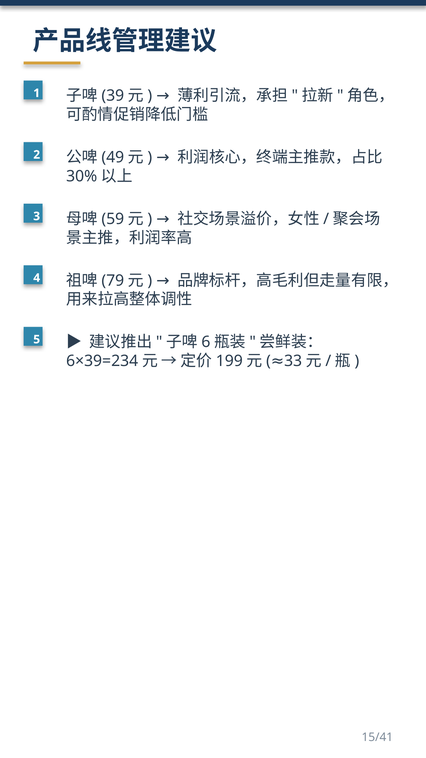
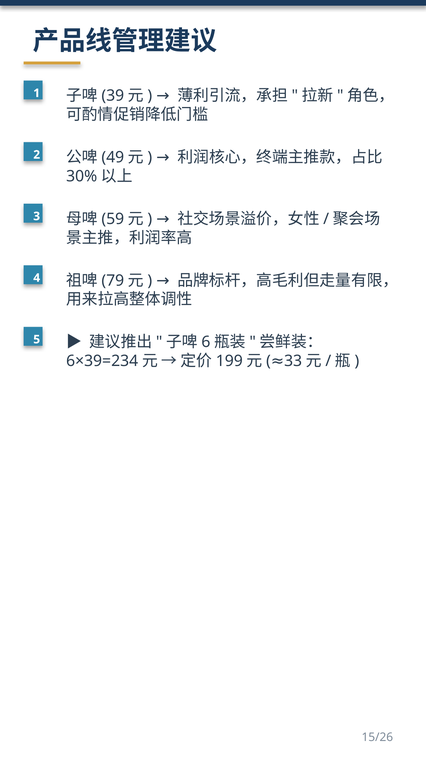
15/41: 15/41 -> 15/26 (377, 737)
